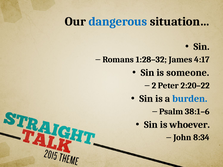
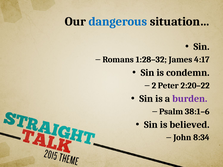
someone: someone -> condemn (188, 73)
burden colour: blue -> purple (190, 99)
whoever: whoever -> believed (190, 125)
